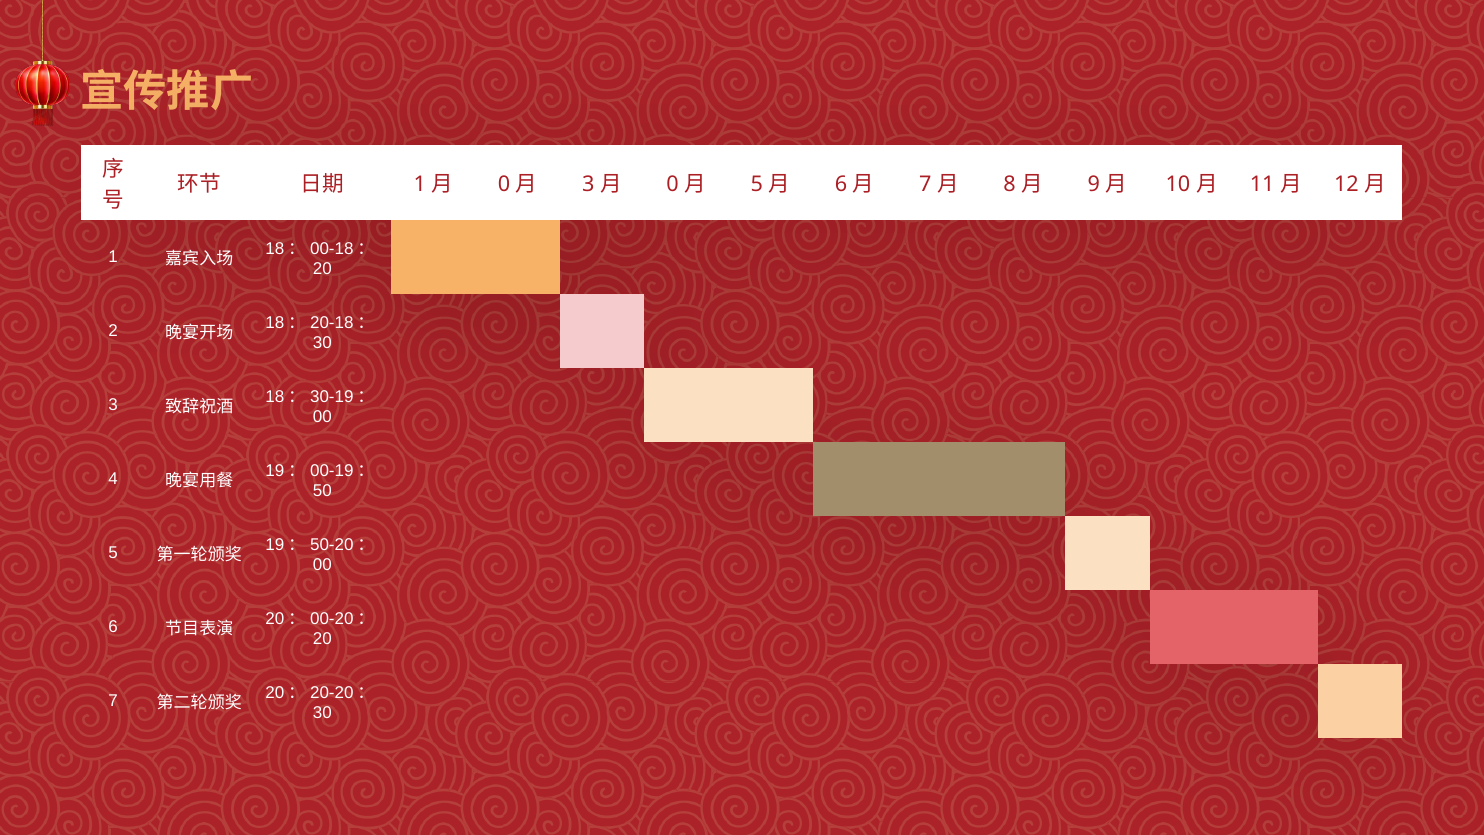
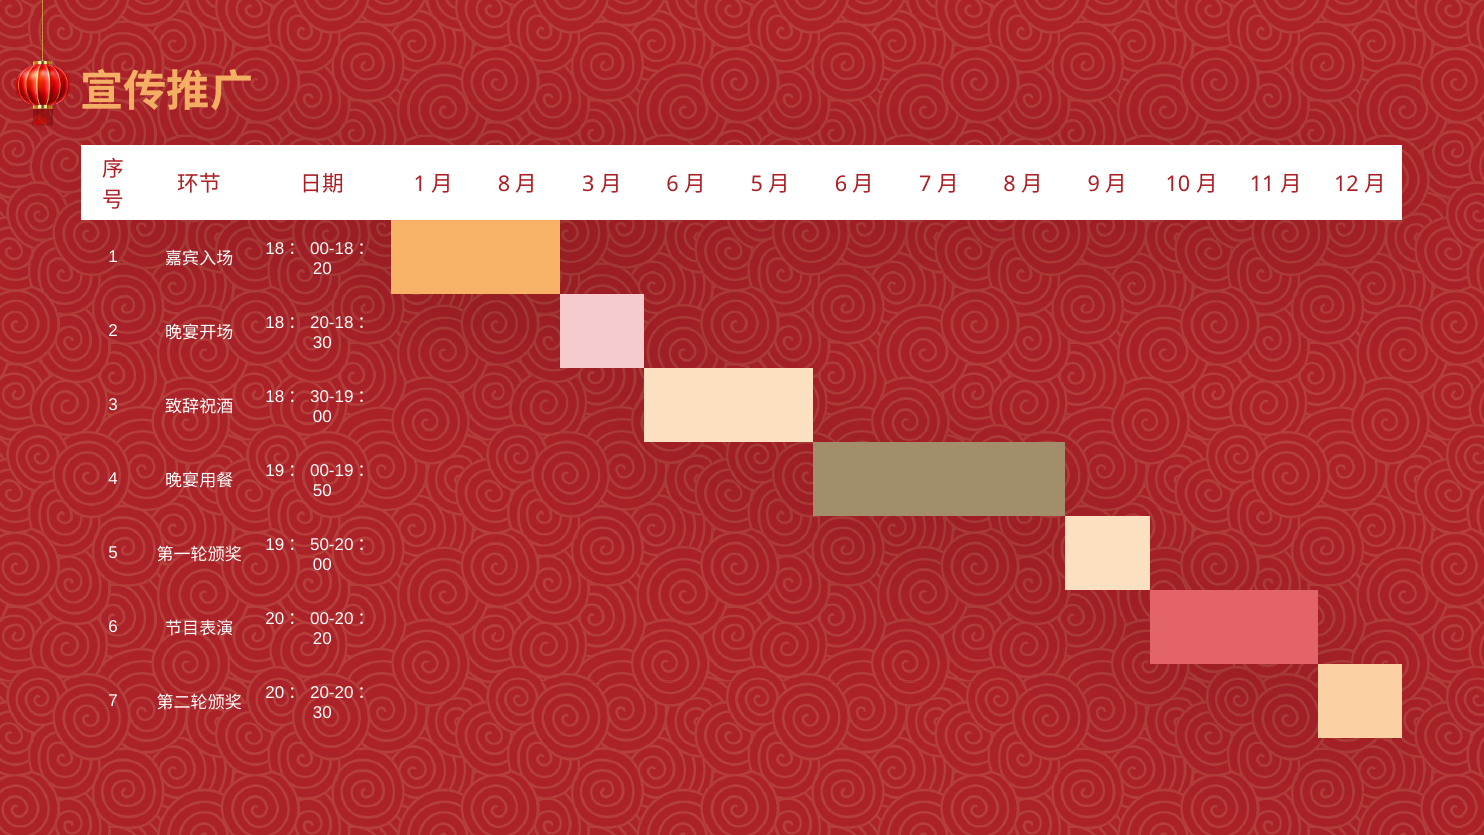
0: 0 -> 8 (504, 185)
0: 0 -> 6 (672, 185)
